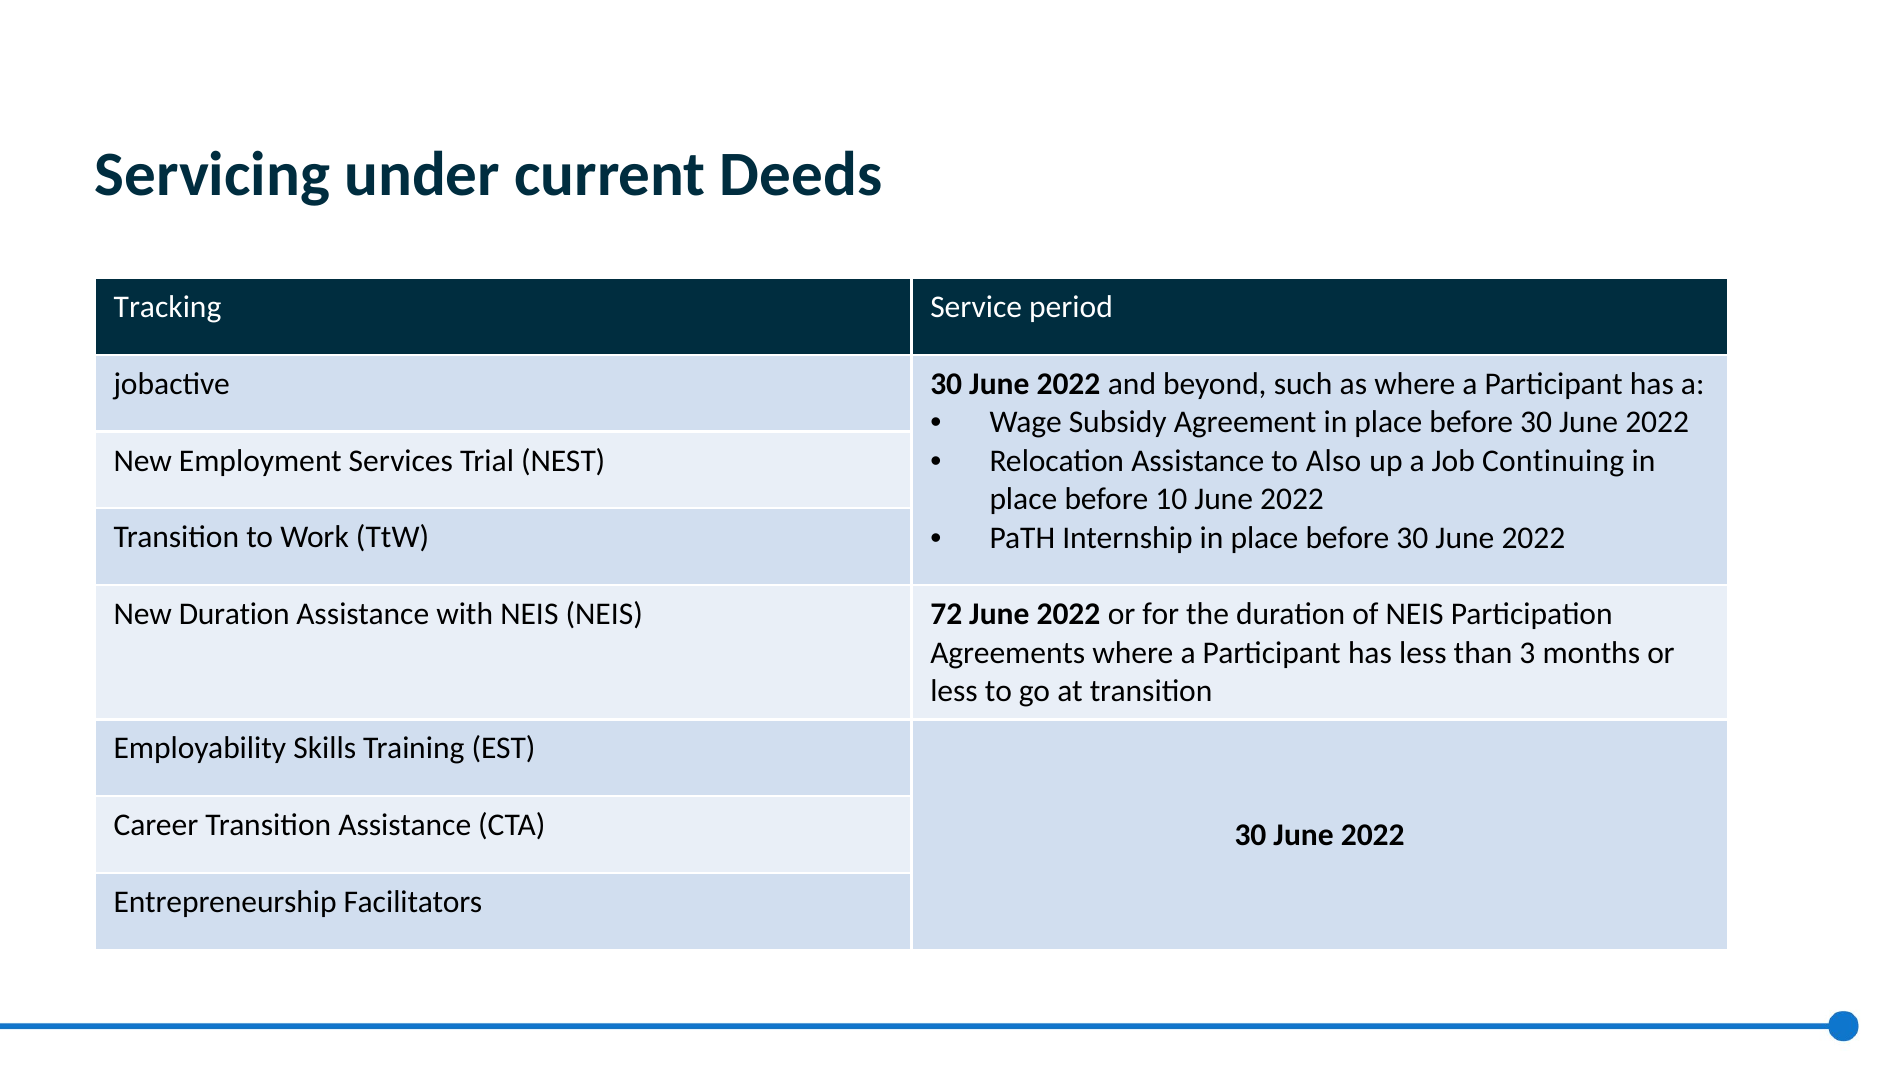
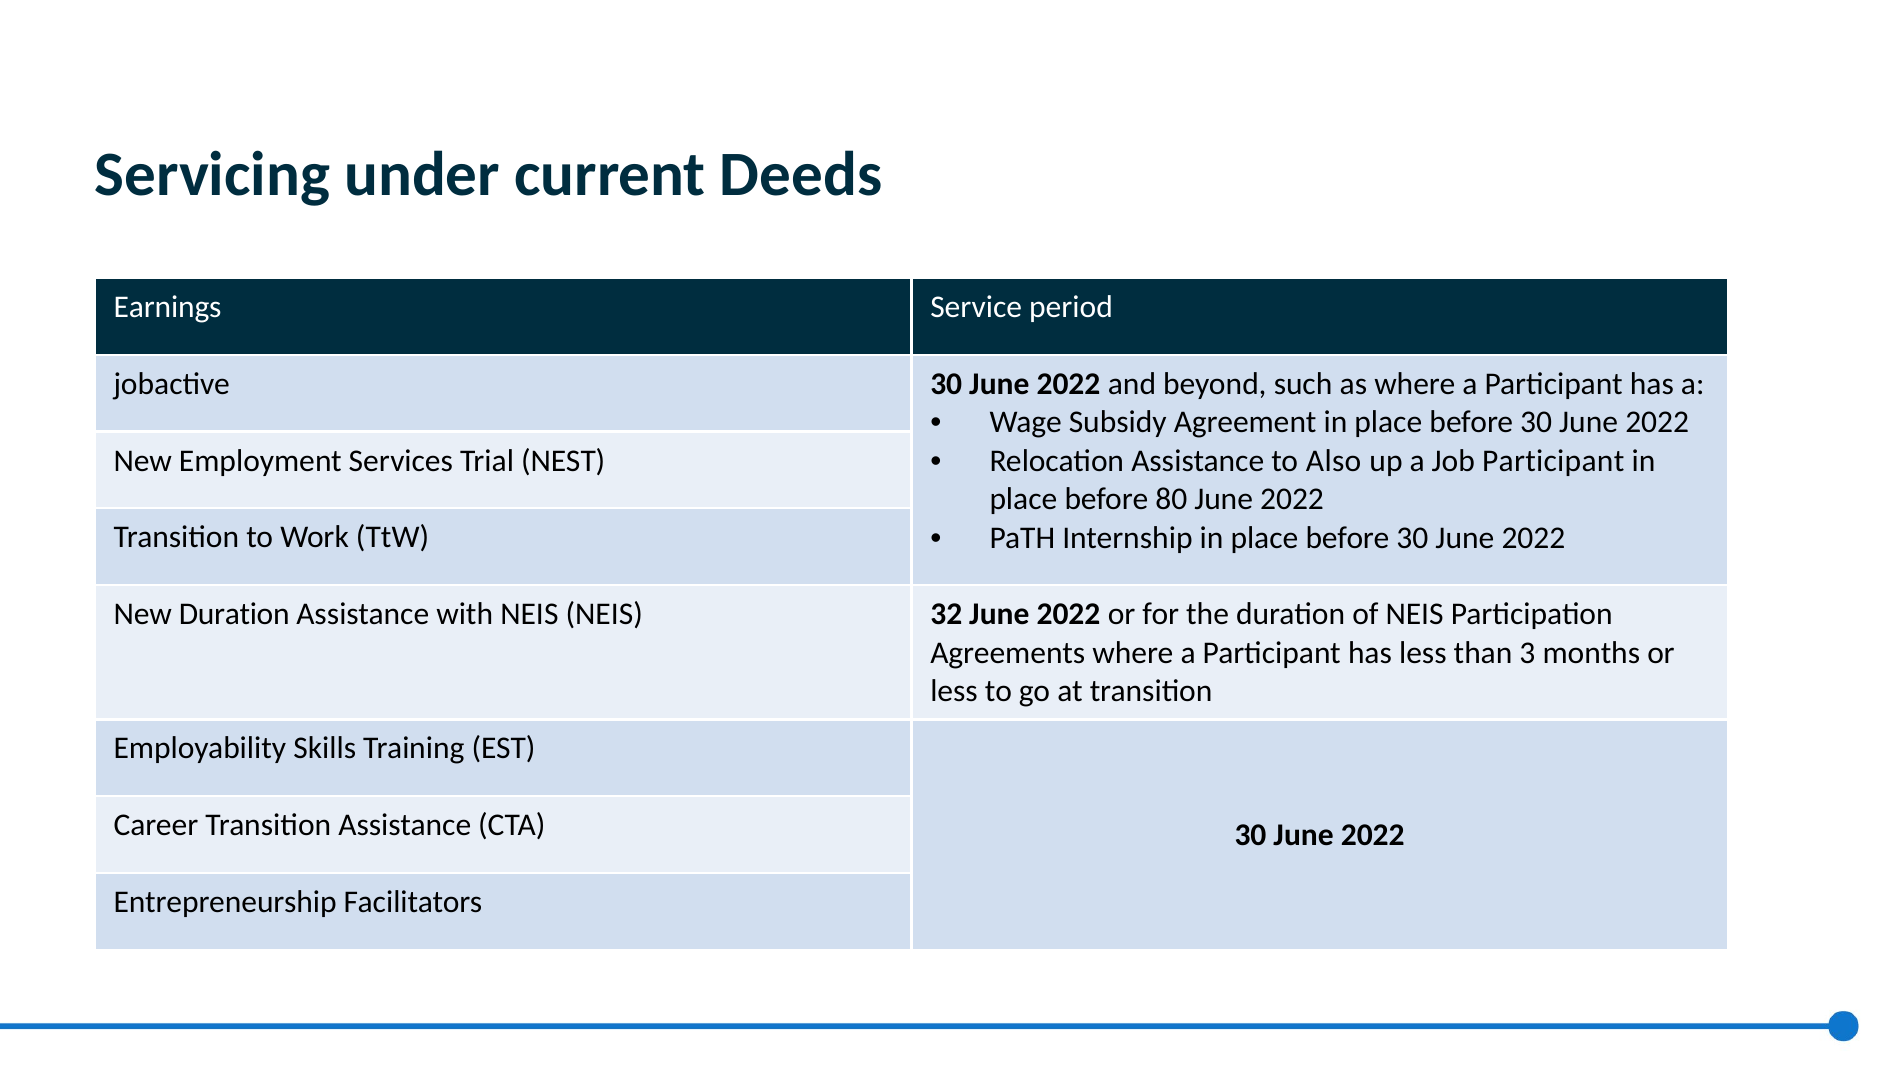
Tracking: Tracking -> Earnings (168, 307)
Job Continuing: Continuing -> Participant (1553, 461)
10: 10 -> 80 (1171, 499)
72: 72 -> 32 (946, 614)
